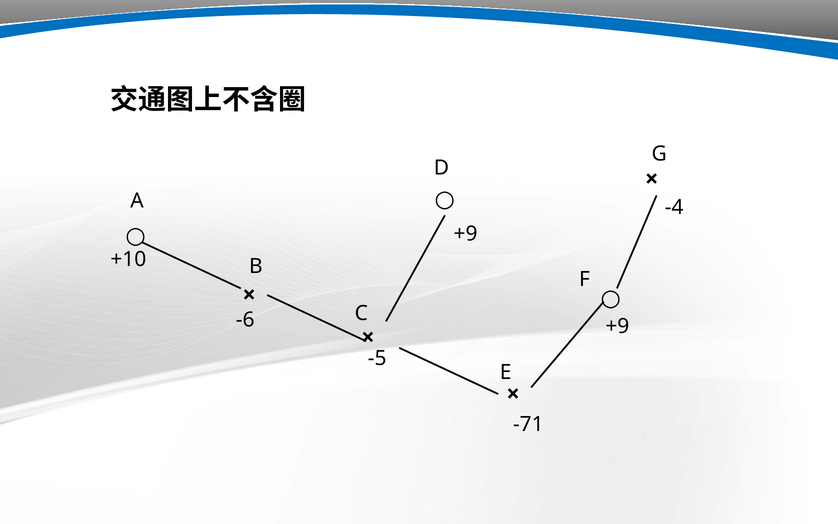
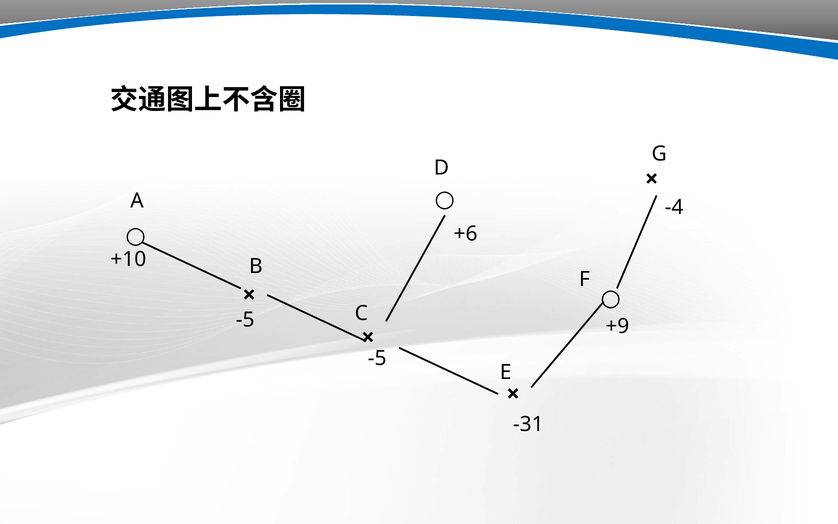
+9: +9 -> +6 (466, 234)
-6: -6 -> -5 (245, 320)
-71: -71 -> -31 (528, 424)
